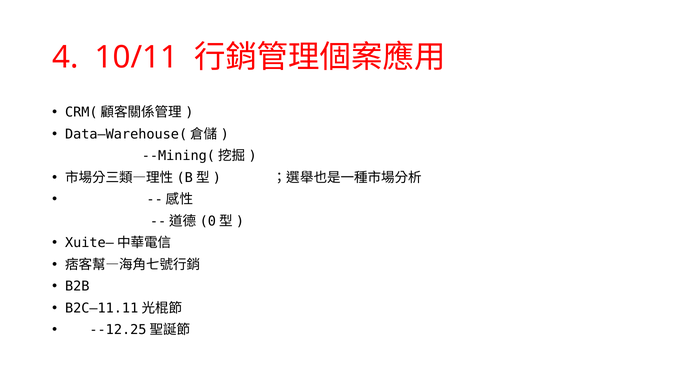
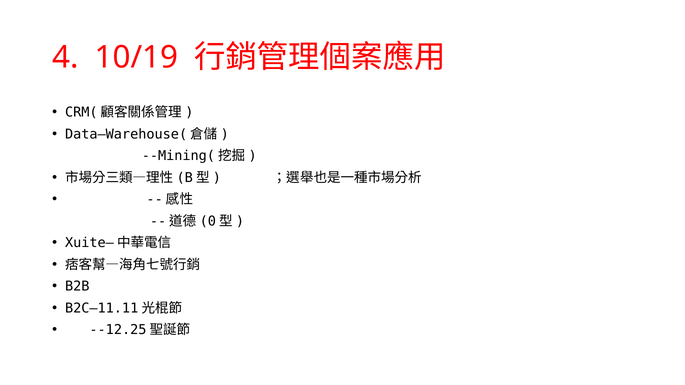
10/11: 10/11 -> 10/19 (137, 58)
